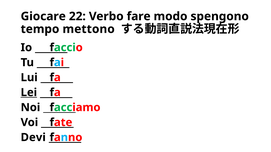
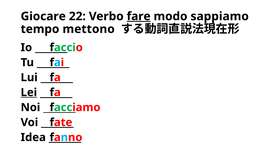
fare underline: none -> present (139, 16)
spengono: spengono -> sappiamo (220, 16)
Devi: Devi -> Idea (33, 138)
